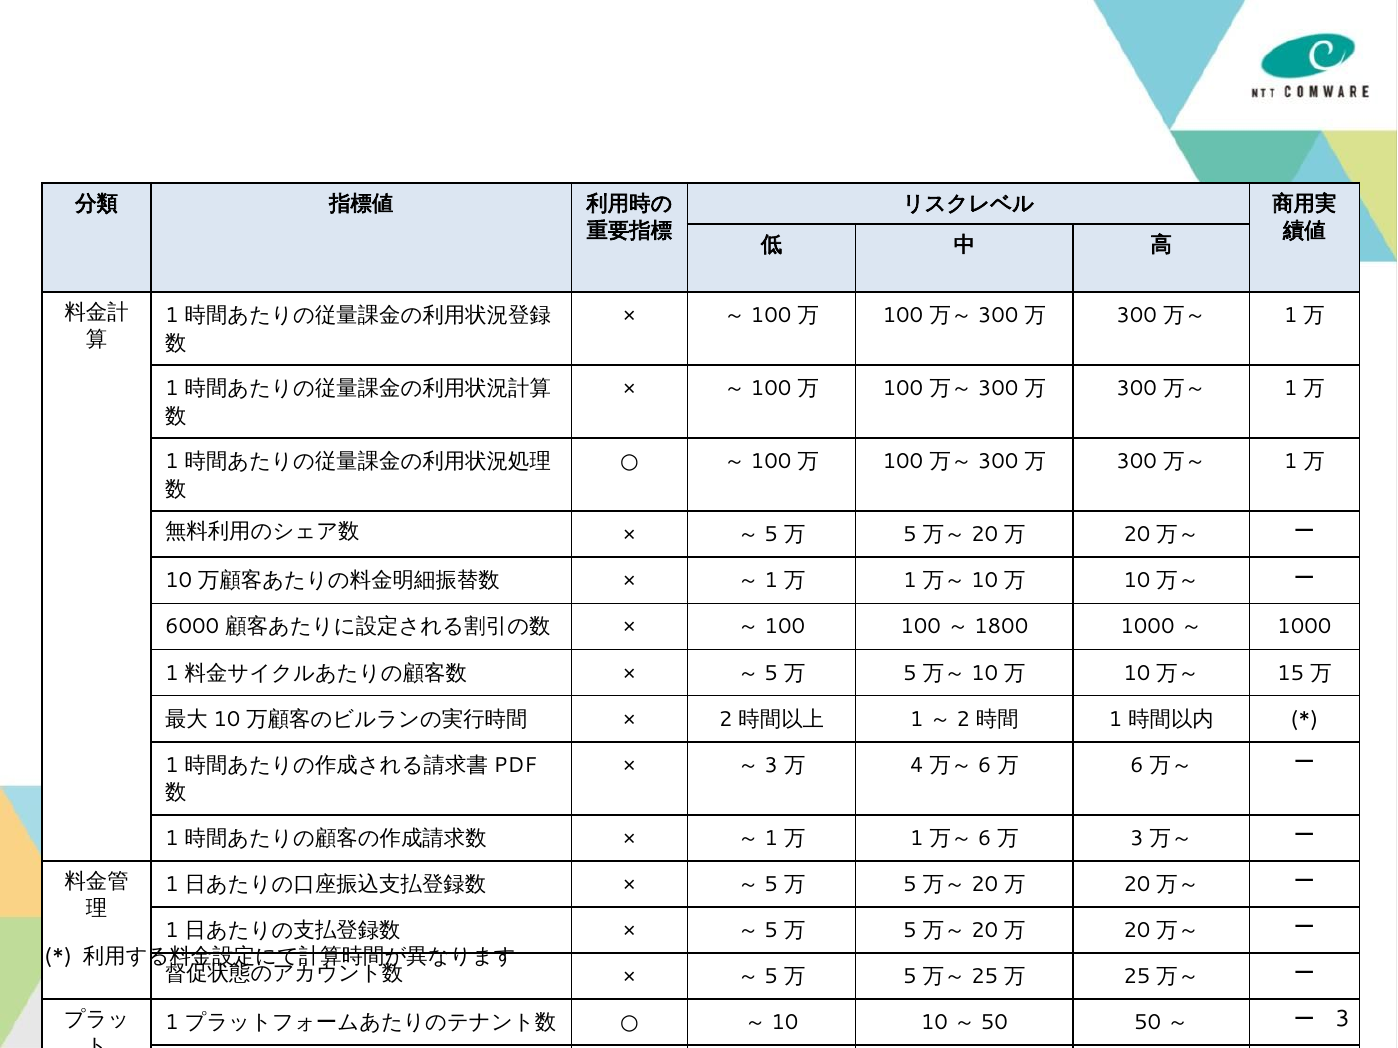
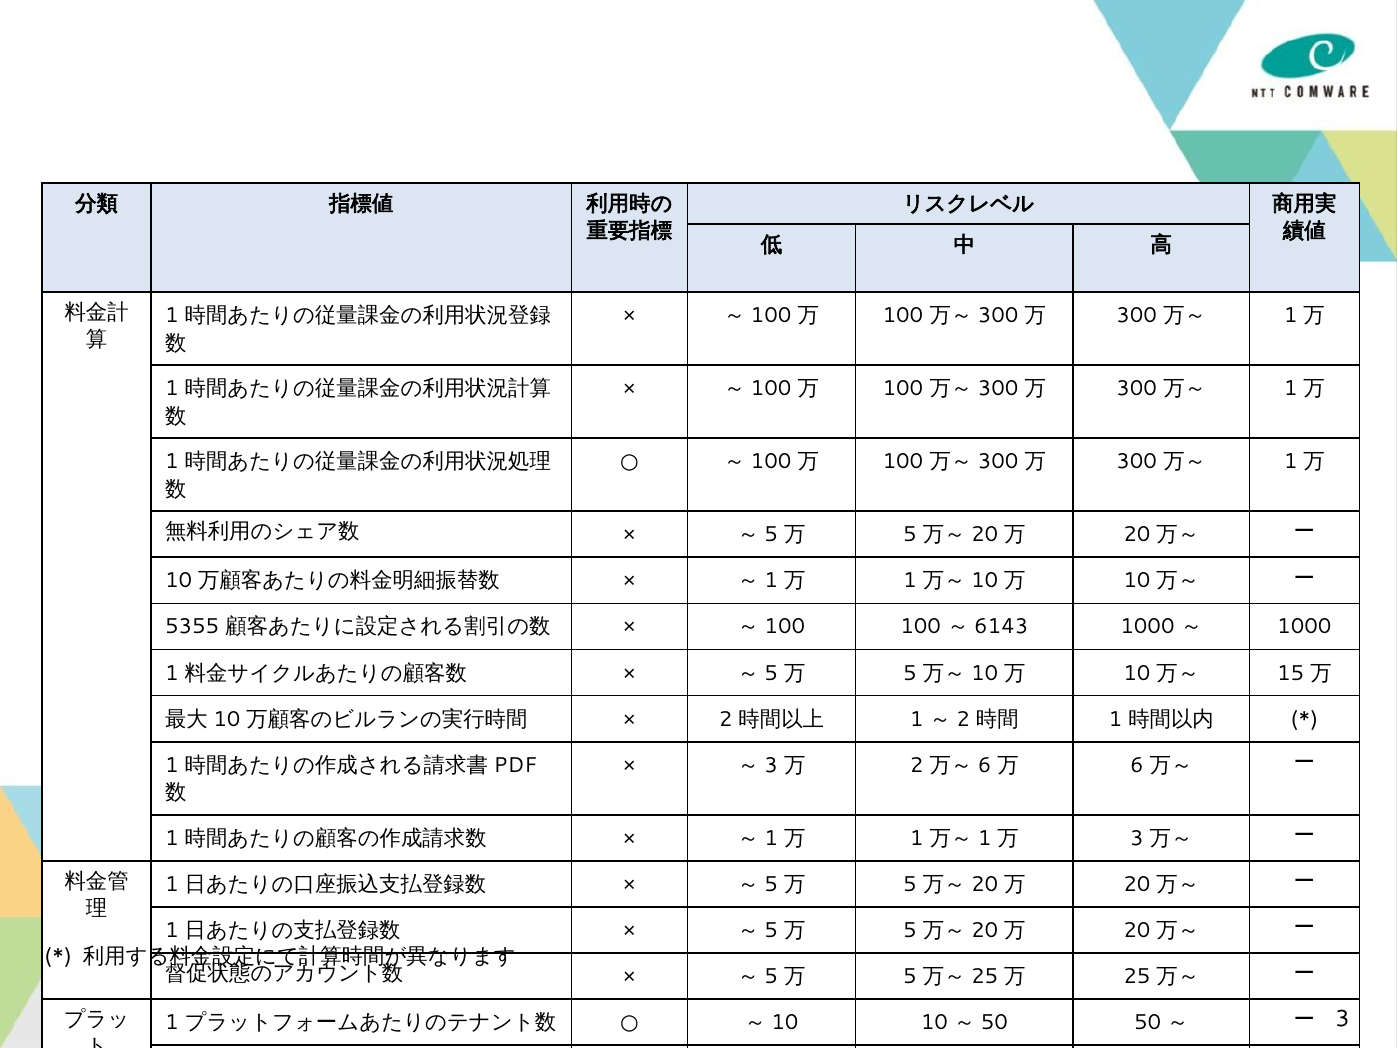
6000: 6000 -> 5355 (192, 627)
1800: 1800 -> 6143 (1001, 627)
4: 4 -> 2 (917, 766)
6: 6 -> 1 (985, 839)
